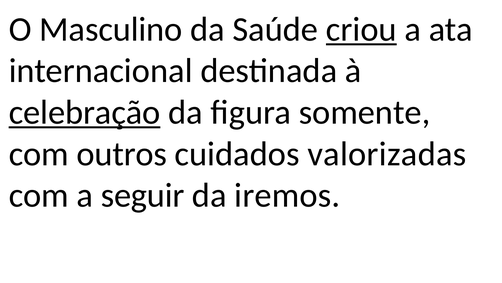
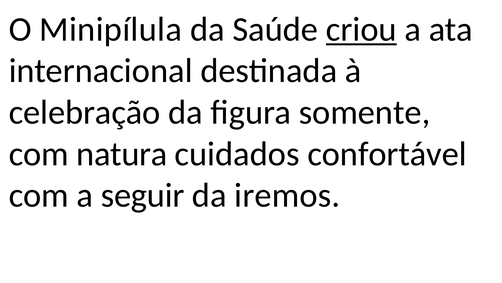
Masculino: Masculino -> Minipílula (111, 29)
celebração underline: present -> none (85, 112)
outros: outros -> natura (122, 154)
valorizadas: valorizadas -> confortável (387, 154)
